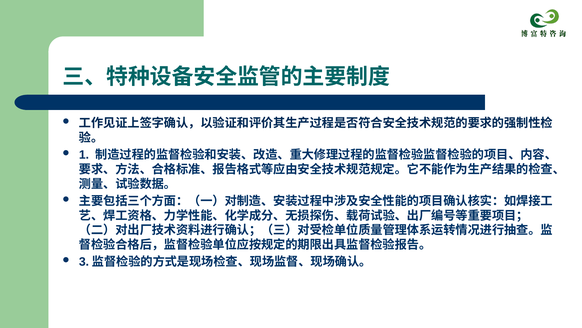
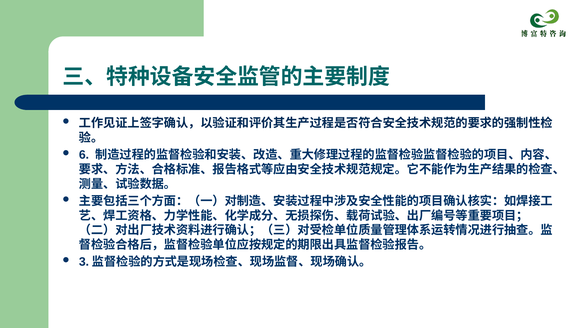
1: 1 -> 6 (84, 155)
